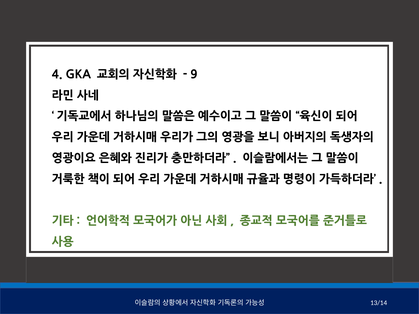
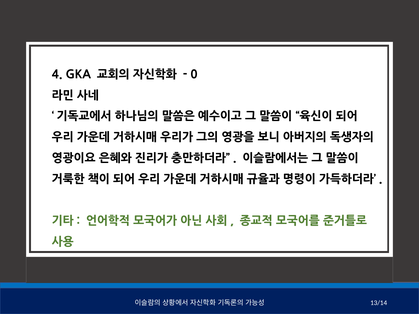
9: 9 -> 0 (194, 75)
